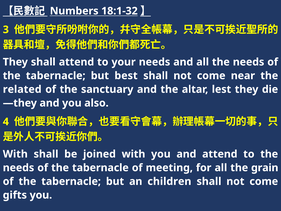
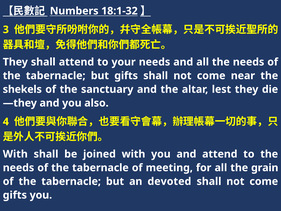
but best: best -> gifts (126, 76)
related: related -> shekels (22, 89)
children: children -> devoted (169, 181)
